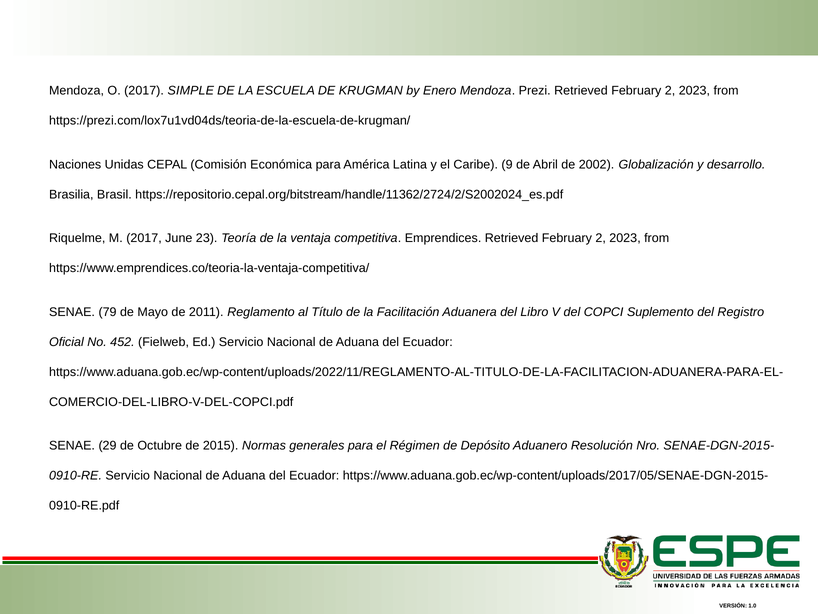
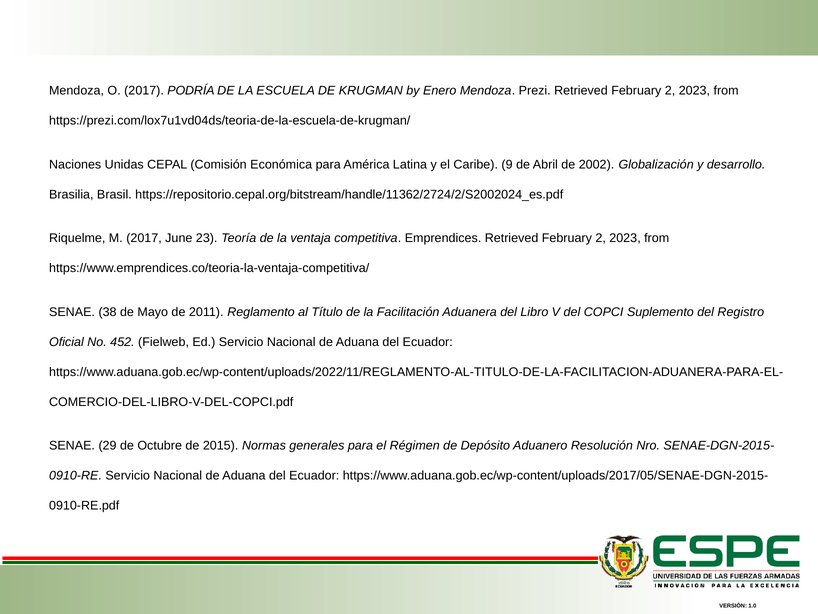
SIMPLE: SIMPLE -> PODRÍA (191, 91)
79: 79 -> 38 (108, 312)
